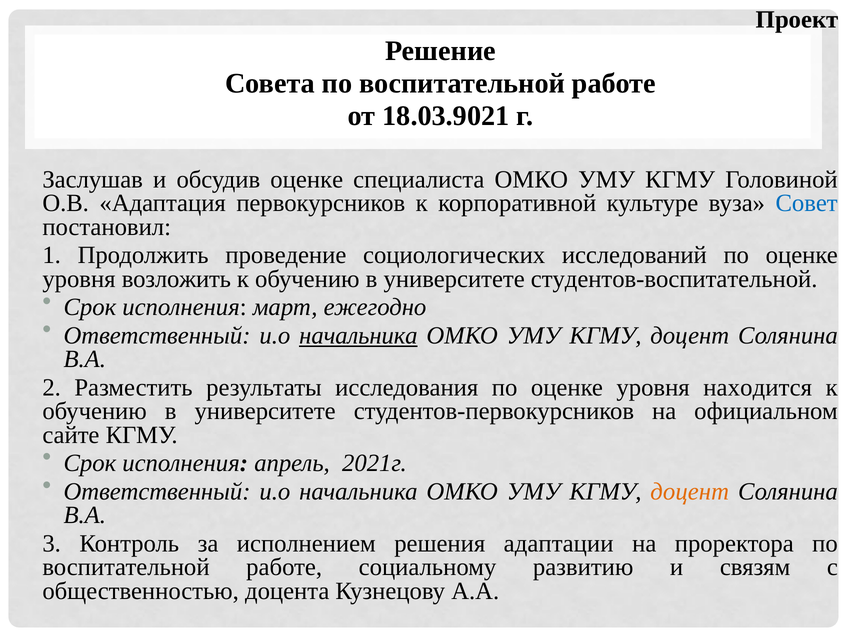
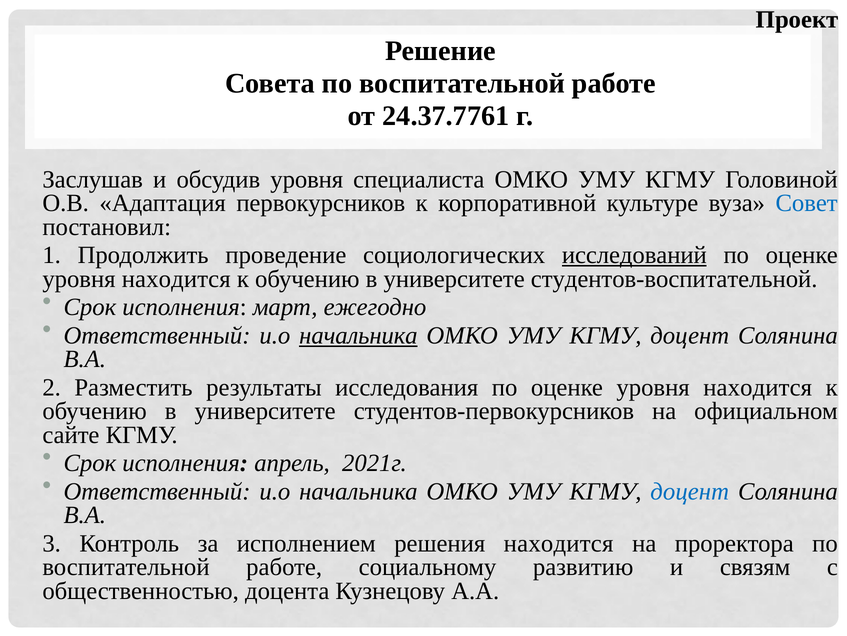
18.03.9021: 18.03.9021 -> 24.37.7761 (446, 116)
обсудив оценке: оценке -> уровня (307, 179)
исследований underline: none -> present (634, 255)
возложить: возложить -> находится (176, 279)
доцент colour: orange -> blue (690, 491)
решения адаптации: адаптации -> находится (559, 543)
